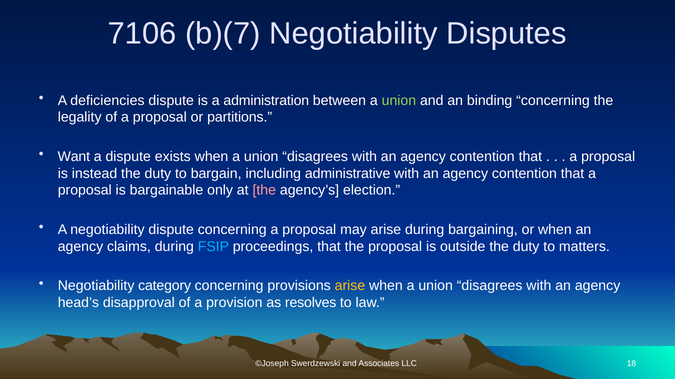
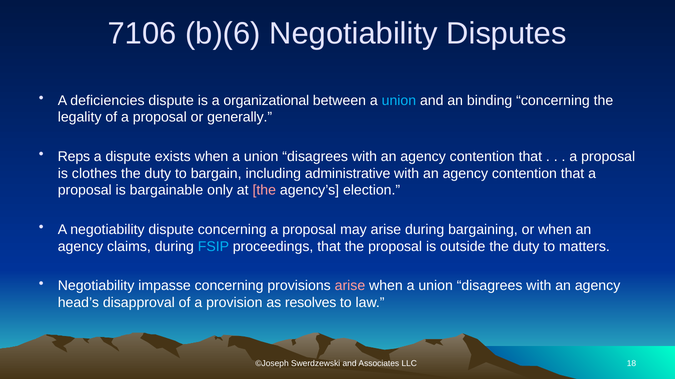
b)(7: b)(7 -> b)(6 (223, 34)
administration: administration -> organizational (266, 101)
union colour: light green -> light blue (399, 101)
partitions: partitions -> generally (240, 117)
Want: Want -> Reps (74, 157)
instead: instead -> clothes (94, 174)
category: category -> impasse (165, 286)
arise colour: yellow -> pink (350, 286)
